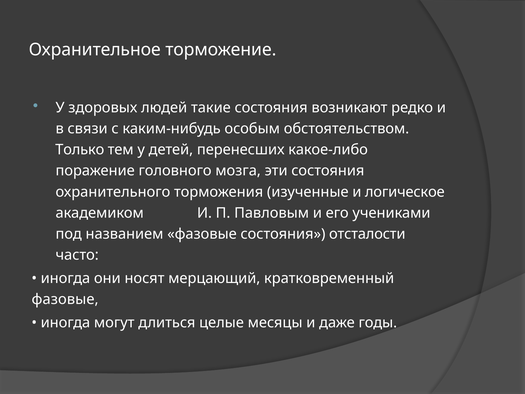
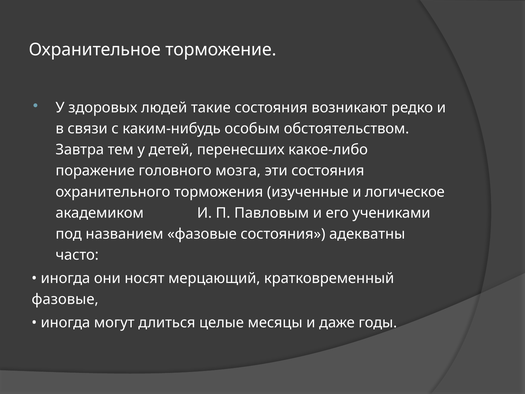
Только: Только -> Завтра (80, 150)
отсталости: отсталости -> адекватны (367, 234)
